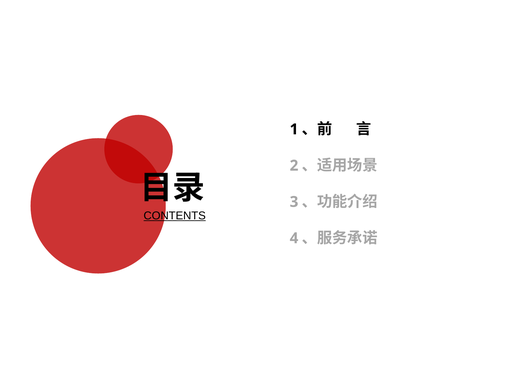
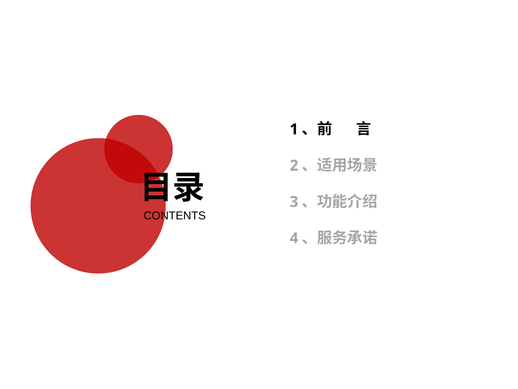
CONTENTS underline: present -> none (175, 215)
